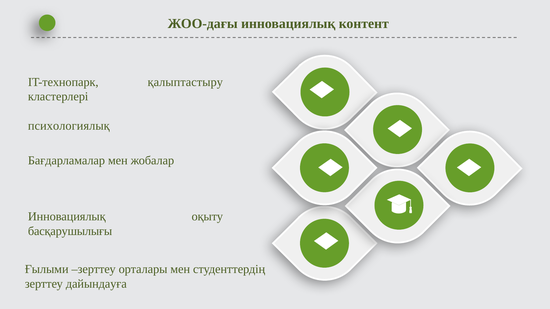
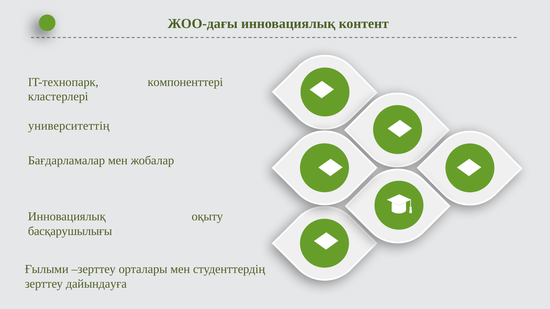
қалыптастыру: қалыптастыру -> компоненттері (185, 82)
психологиялық: психологиялық -> университеттің (69, 126)
